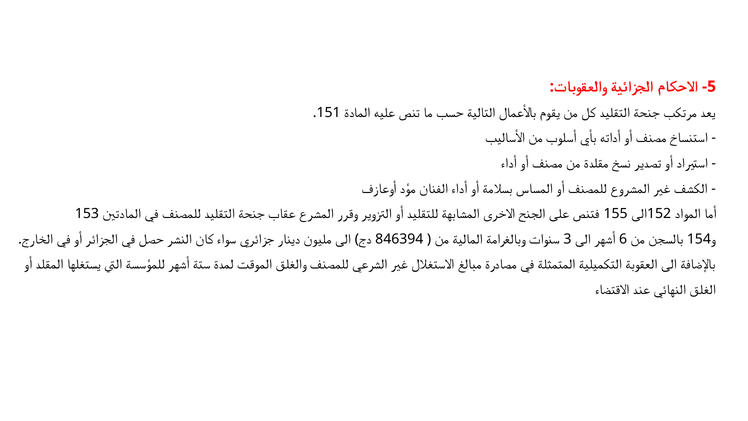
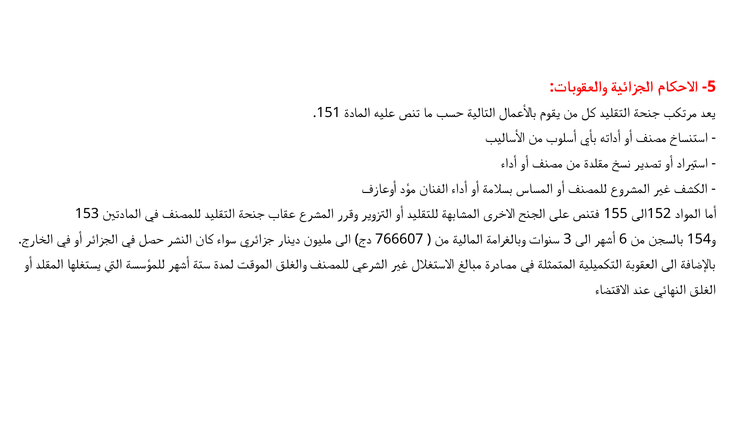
846394: 846394 -> 766607 (399, 239)
